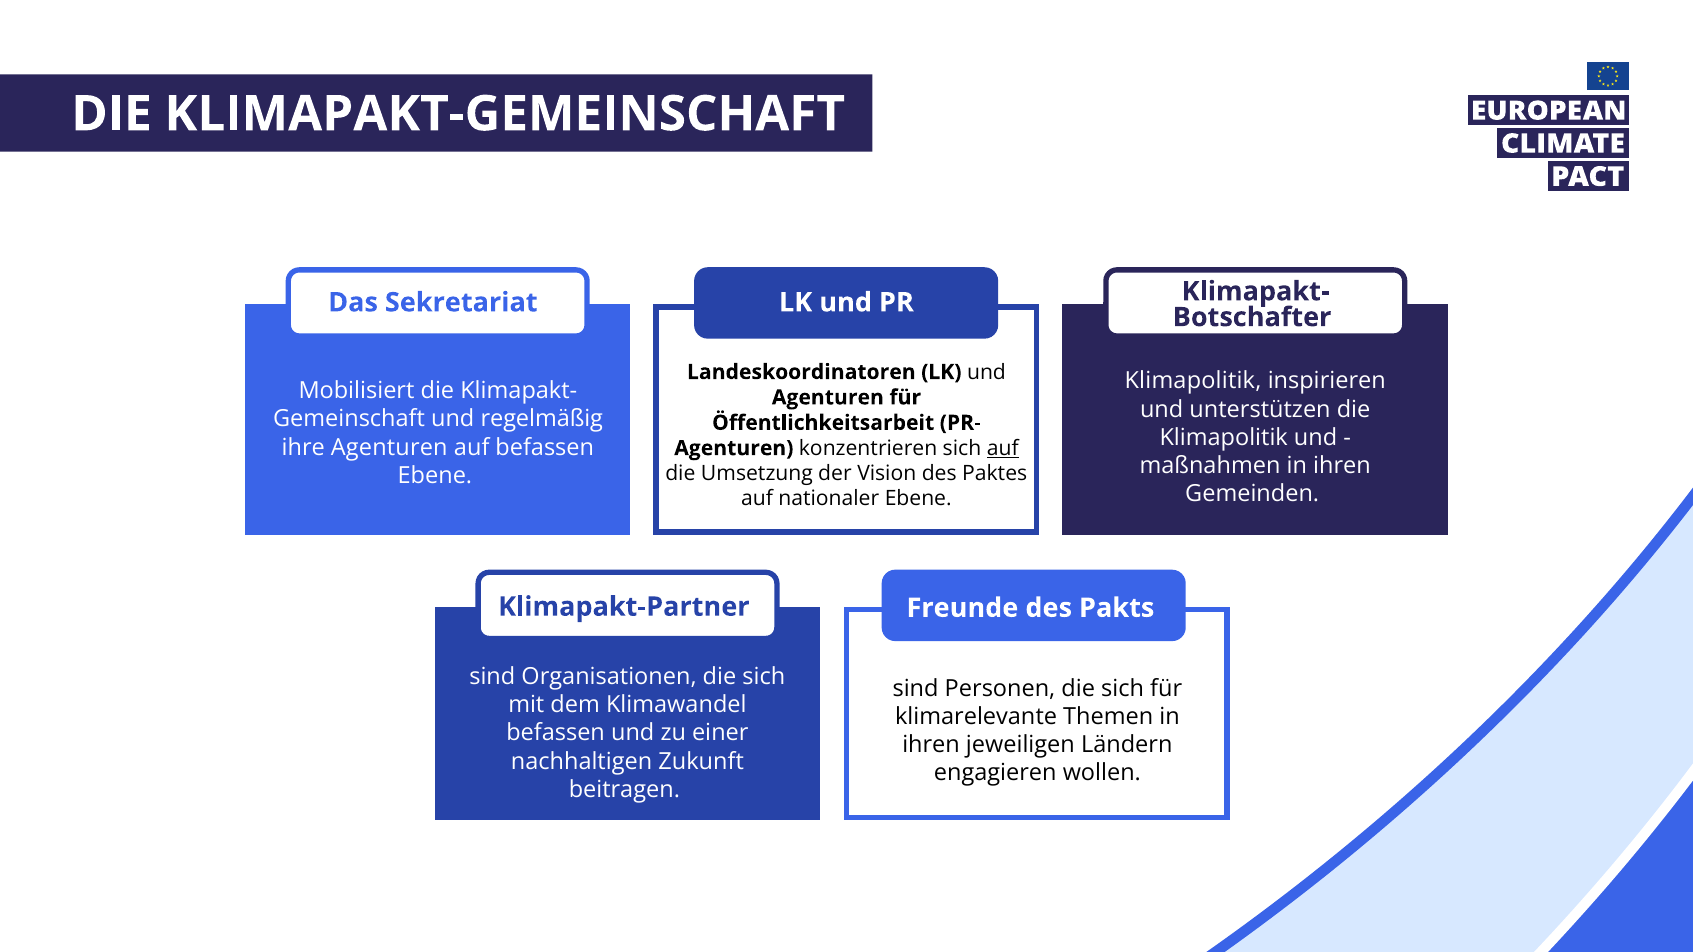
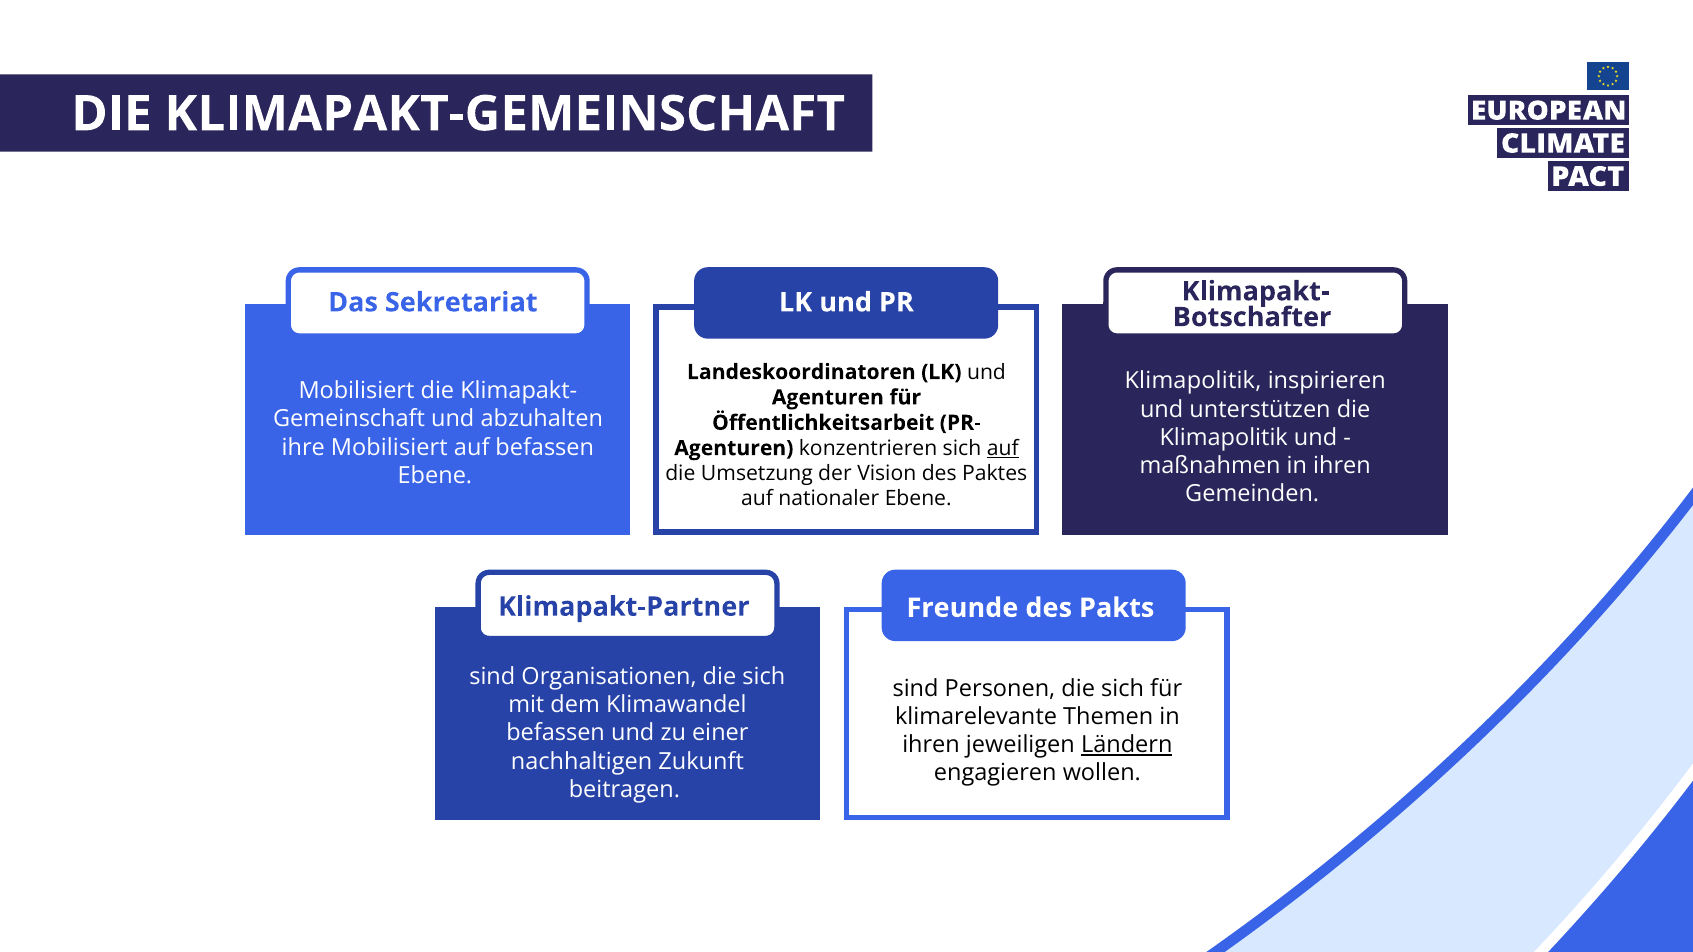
regelmäßig: regelmäßig -> abzuhalten (542, 419)
ihre Agenturen: Agenturen -> Mobilisiert (389, 447)
Ländern underline: none -> present (1127, 745)
